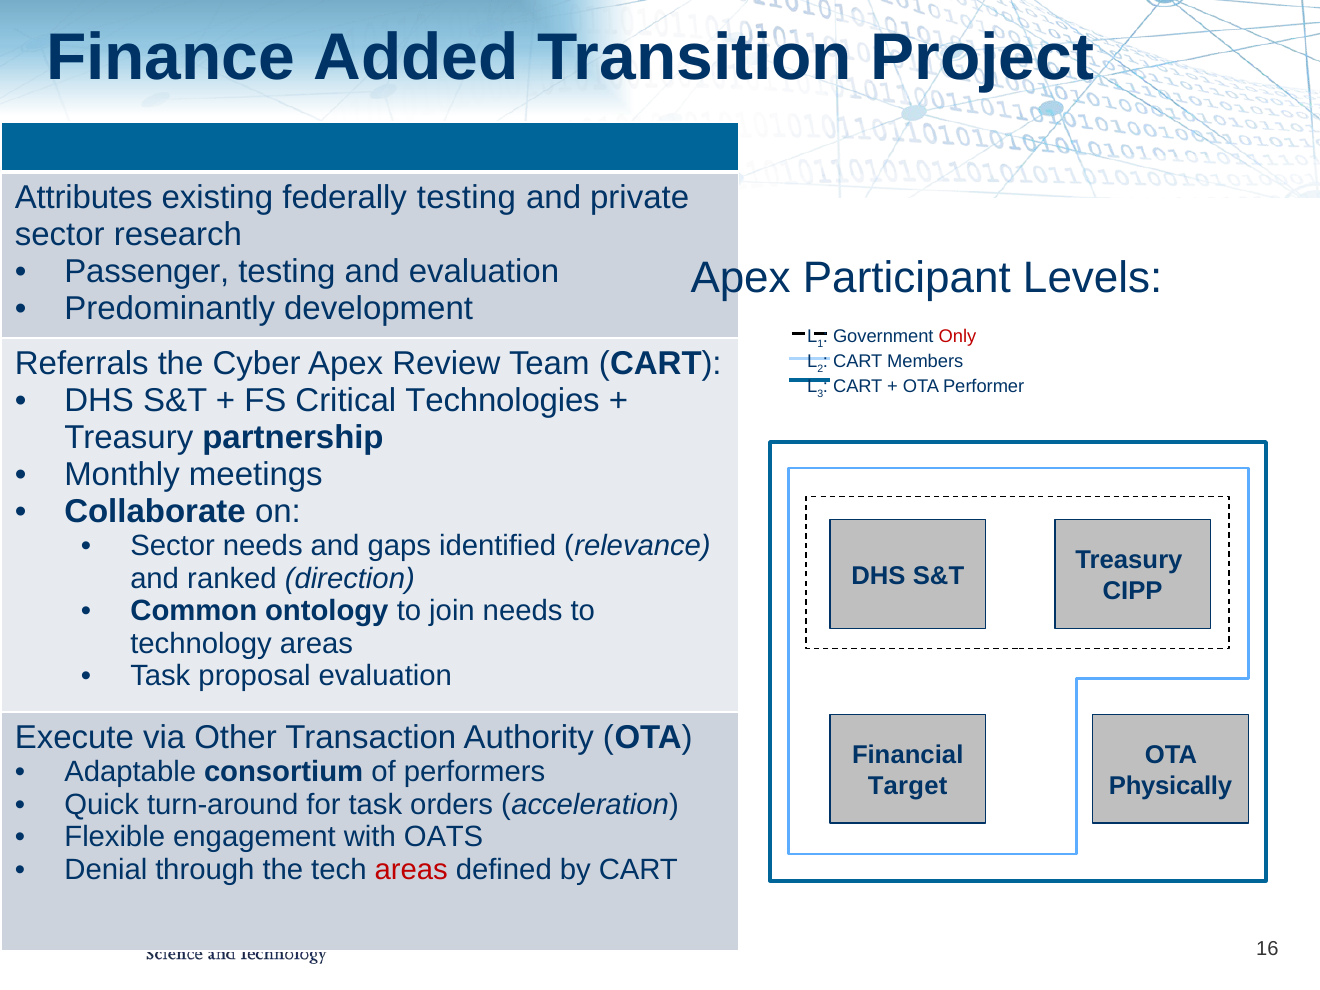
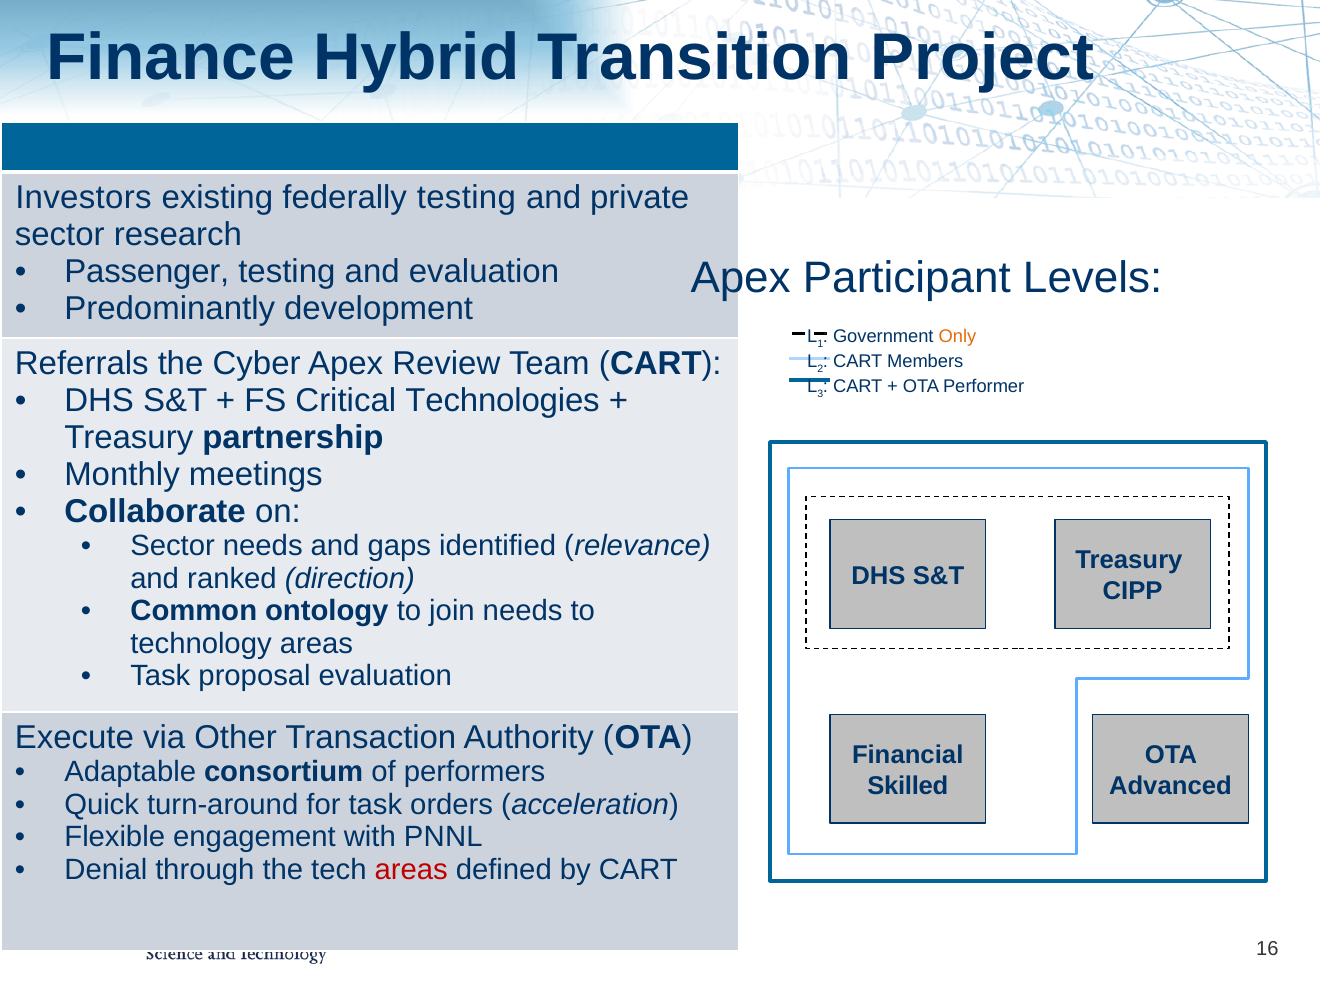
Added: Added -> Hybrid (416, 57)
Attributes: Attributes -> Investors (83, 198)
Only colour: red -> orange (957, 336)
Target: Target -> Skilled (908, 786)
Physically: Physically -> Advanced (1170, 786)
OATS: OATS -> PNNL (443, 837)
